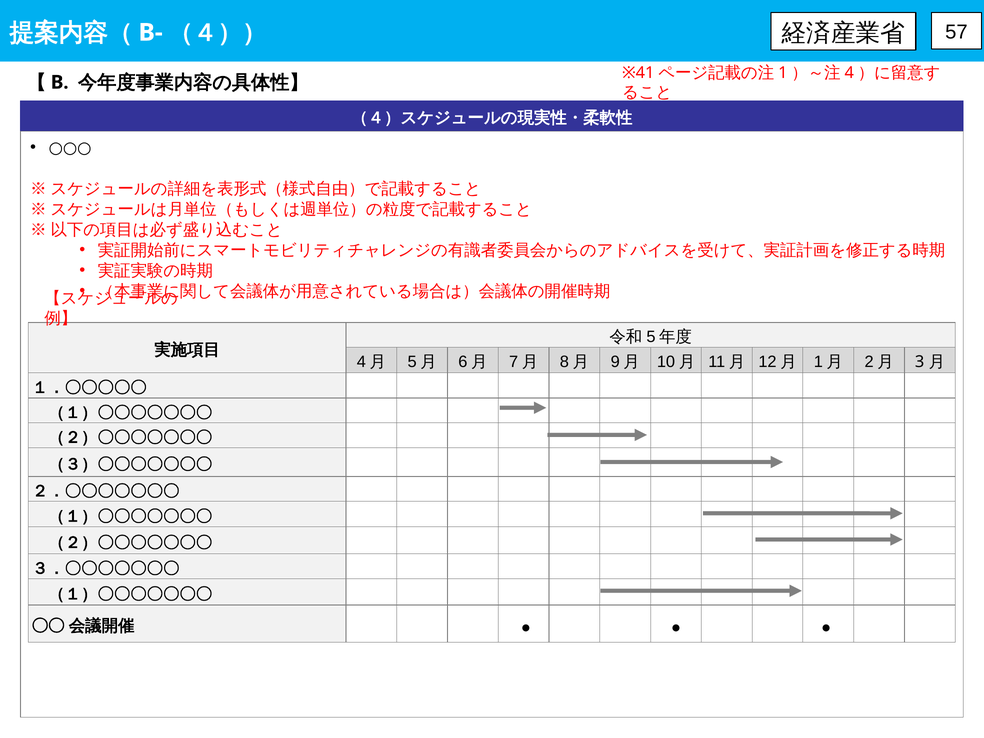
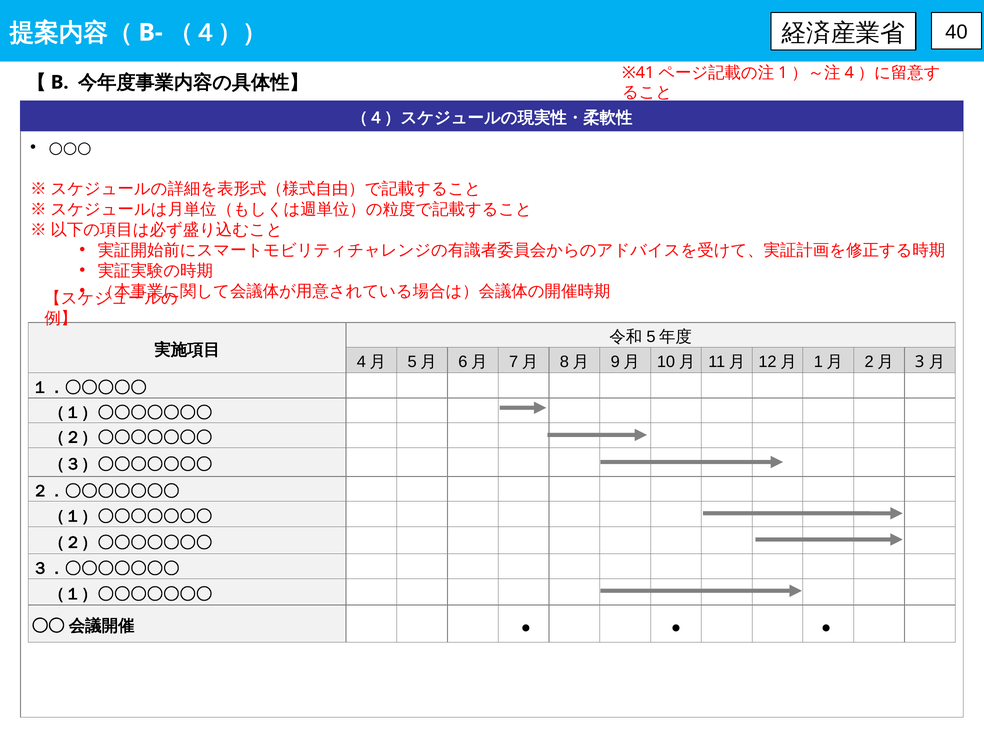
57: 57 -> 40 (956, 32)
